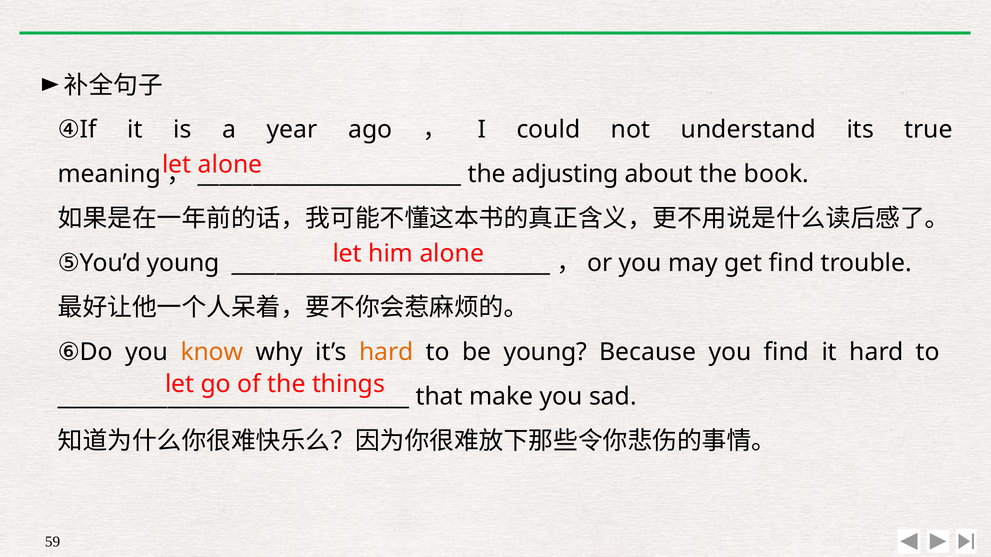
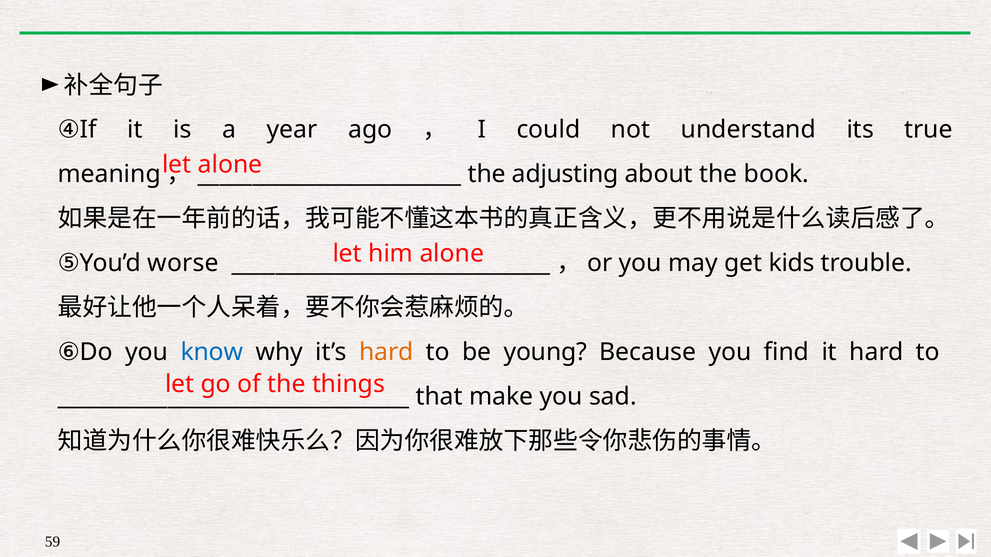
young: young -> worse (183, 263)
get find: find -> kids (792, 263)
know colour: orange -> blue (212, 352)
